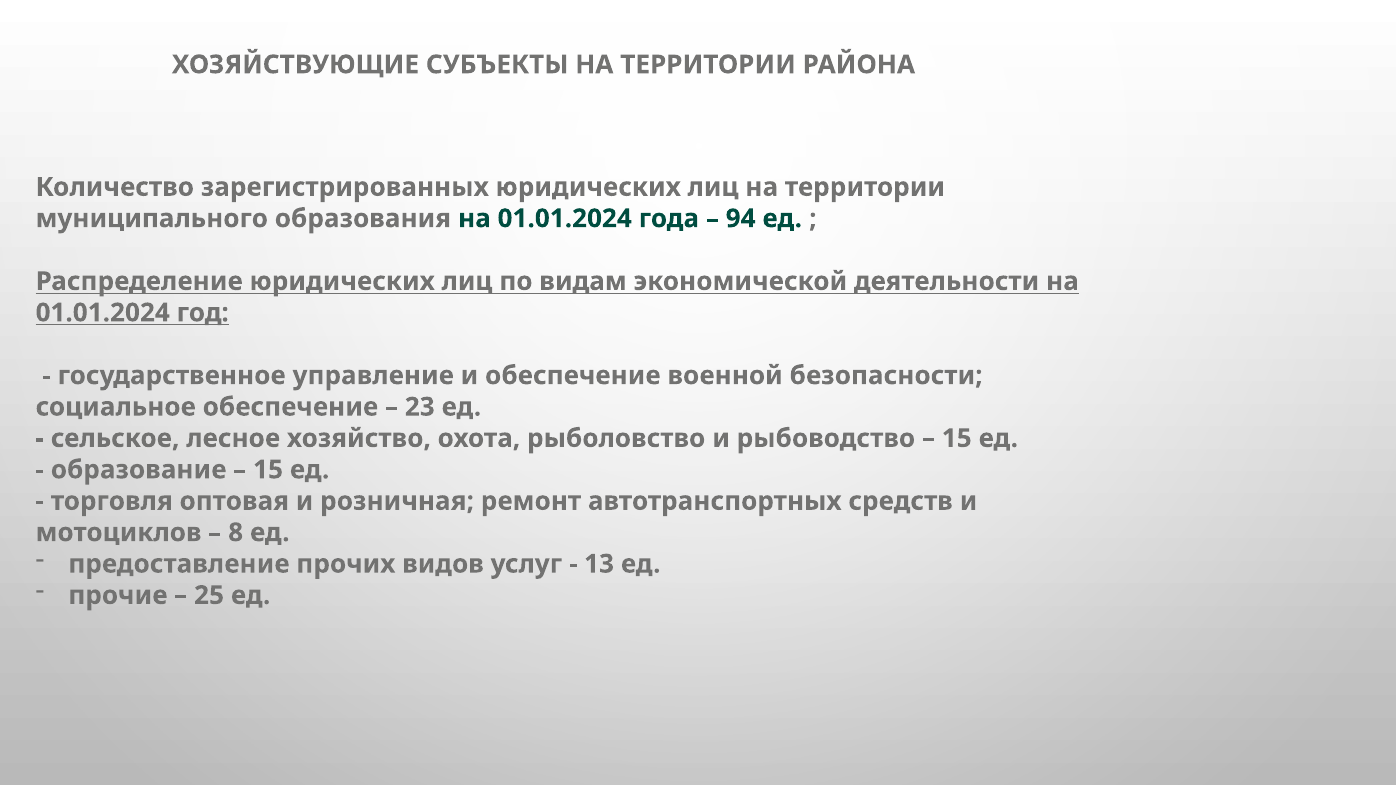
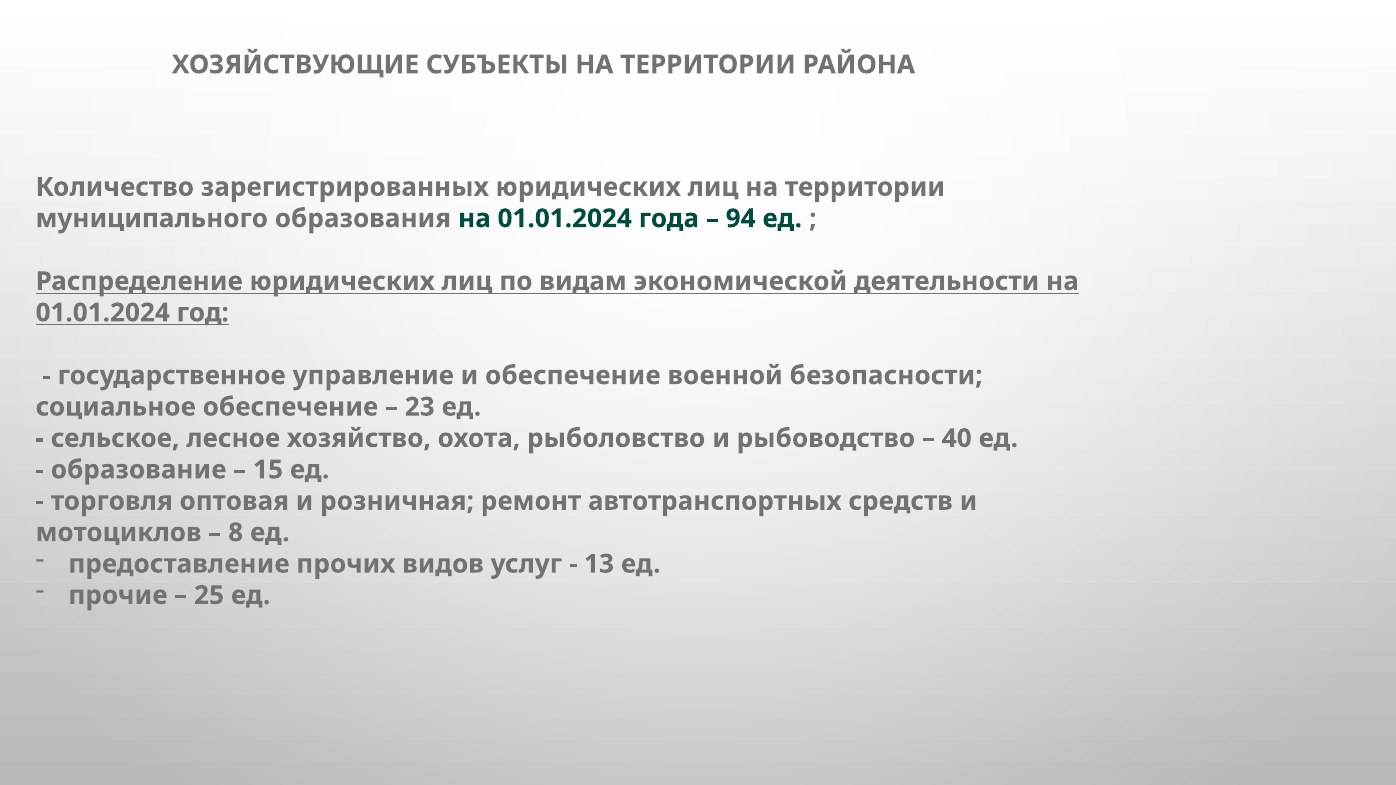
15: 15 -> 40 (957, 438)
